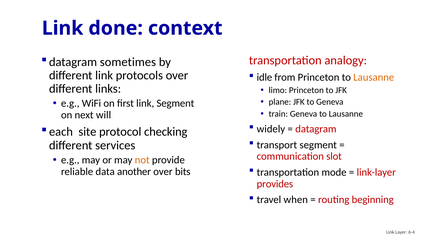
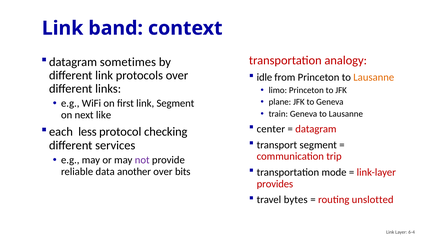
done: done -> band (116, 28)
will: will -> like (104, 115)
widely: widely -> center (271, 129)
site: site -> less (87, 132)
slot: slot -> trip (334, 156)
not colour: orange -> purple (142, 160)
when: when -> bytes (296, 199)
beginning: beginning -> unslotted (373, 199)
